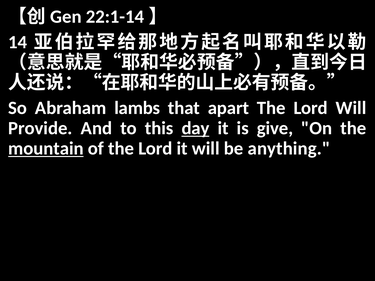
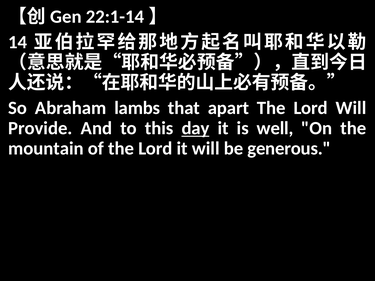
give: give -> well (275, 128)
mountain underline: present -> none (46, 149)
anything: anything -> generous (289, 149)
